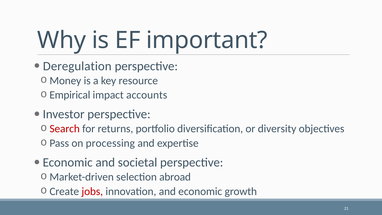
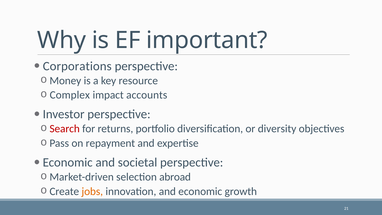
Deregulation: Deregulation -> Corporations (77, 66)
Empirical: Empirical -> Complex (70, 95)
processing: processing -> repayment (110, 143)
jobs colour: red -> orange (92, 191)
